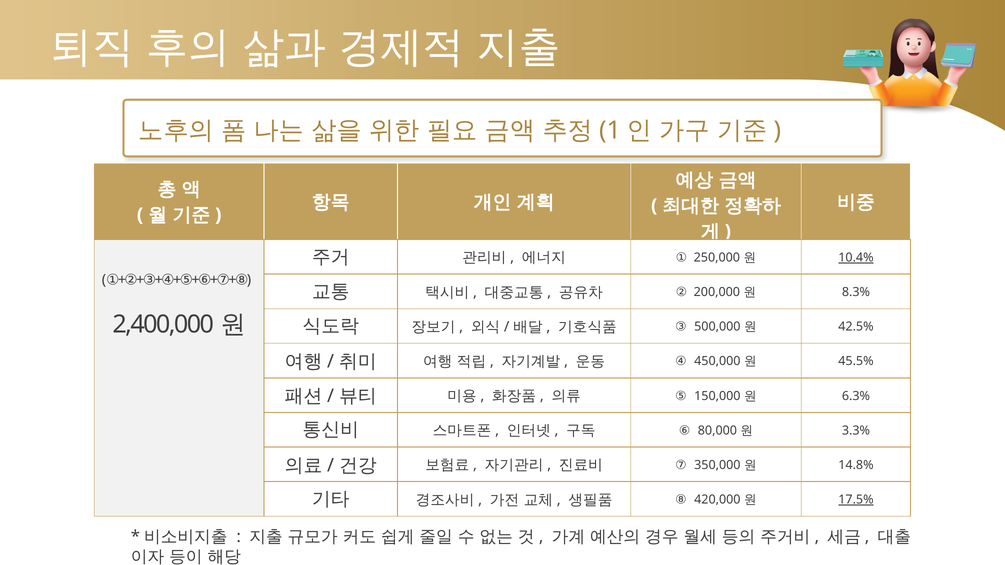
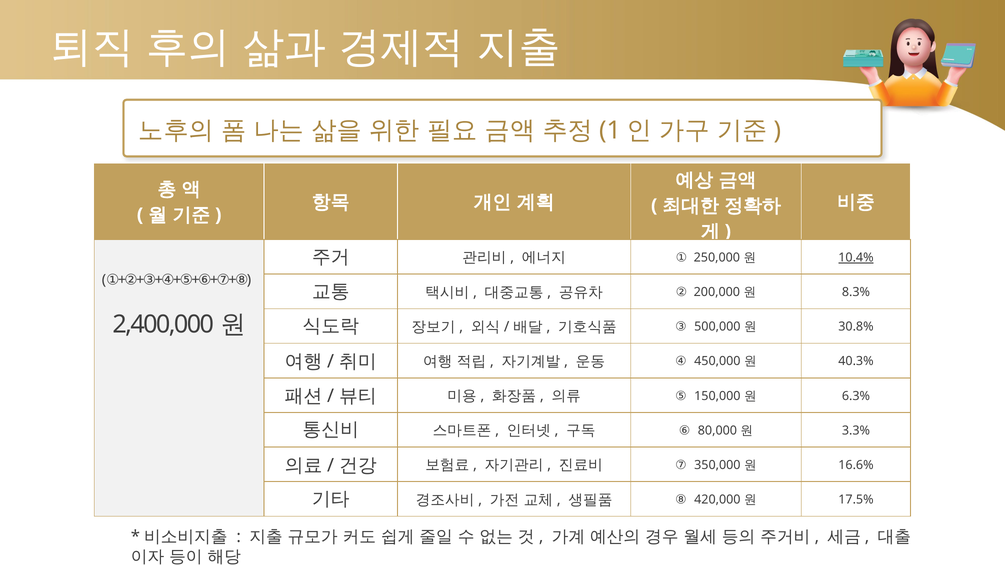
42.5%: 42.5% -> 30.8% (856, 327)
45.5%: 45.5% -> 40.3% (856, 362)
14.8%: 14.8% -> 16.6% (856, 465)
17.5% underline: present -> none (856, 500)
